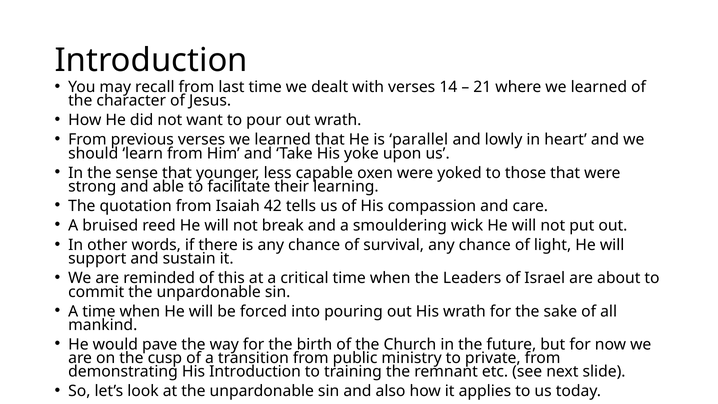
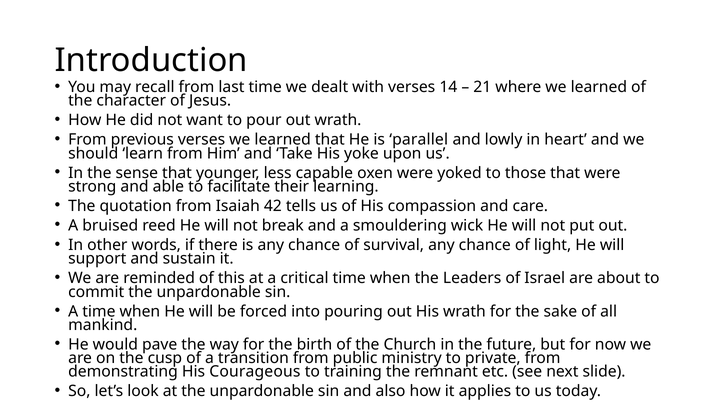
His Introduction: Introduction -> Courageous (255, 372)
